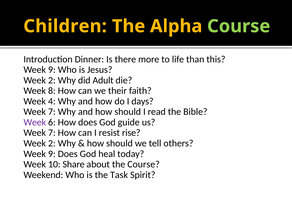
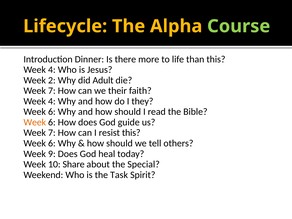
Children: Children -> Lifecycle (65, 26)
9: 9 -> 4 (52, 70)
8: 8 -> 7 (52, 91)
days: days -> they (142, 101)
7: 7 -> 6 (52, 112)
Week colour: purple -> orange (35, 122)
resist rise: rise -> this (131, 133)
2: 2 -> 6 (52, 143)
the Course: Course -> Special (144, 164)
